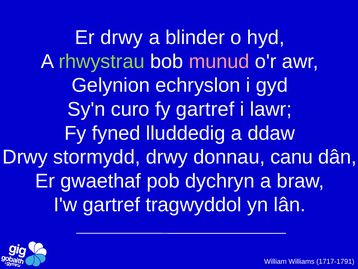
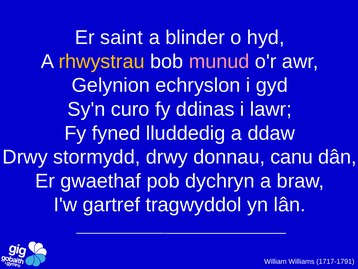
Er drwy: drwy -> saint (122, 37)
rhwystrau colour: light green -> yellow (102, 61)
fy gartref: gartref -> ddinas (205, 109)
